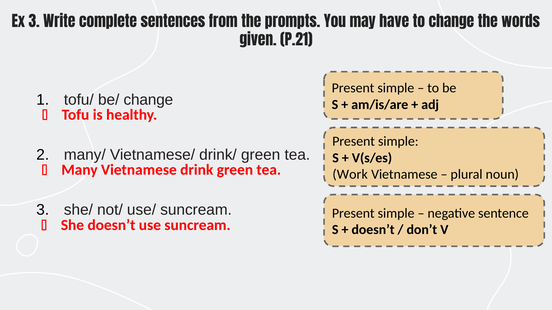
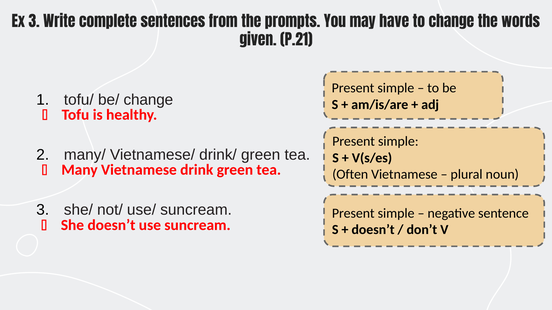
Work: Work -> Often (350, 175)
